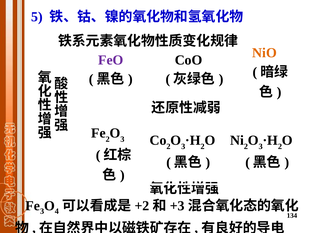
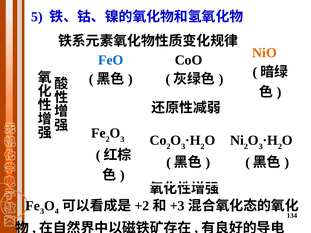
FeO colour: purple -> blue (111, 60)
